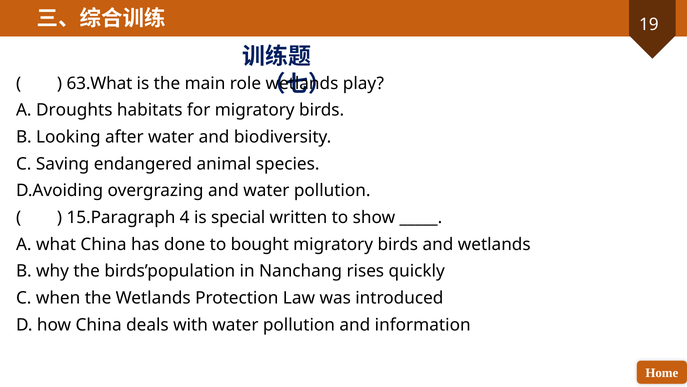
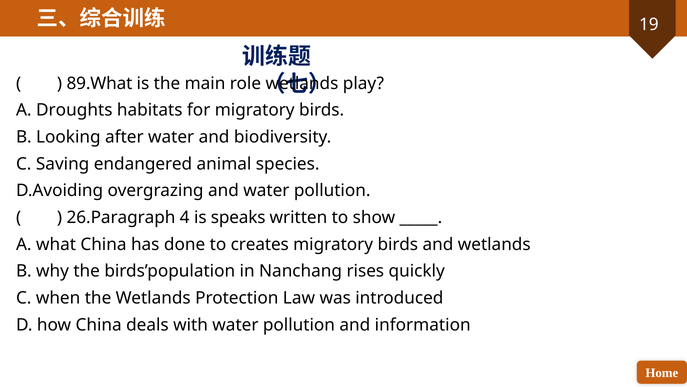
63.What: 63.What -> 89.What (99, 83)
15.Paragraph: 15.Paragraph -> 26.Paragraph (121, 217)
special: special -> speaks (238, 217)
bought: bought -> creates (260, 244)
